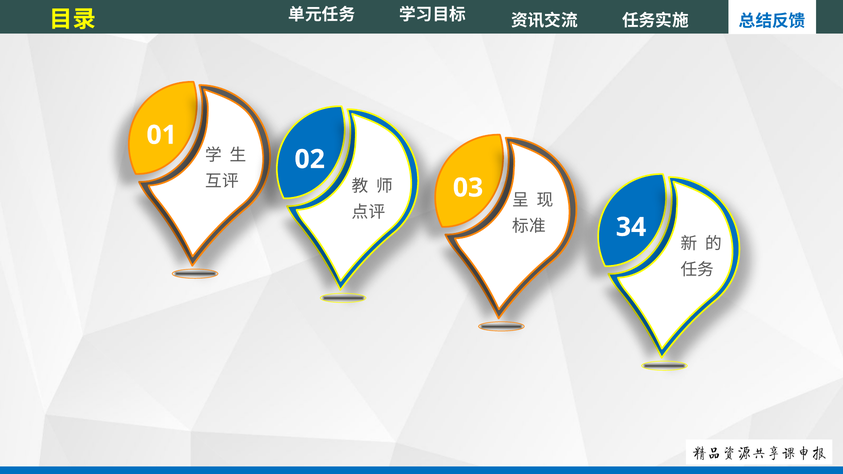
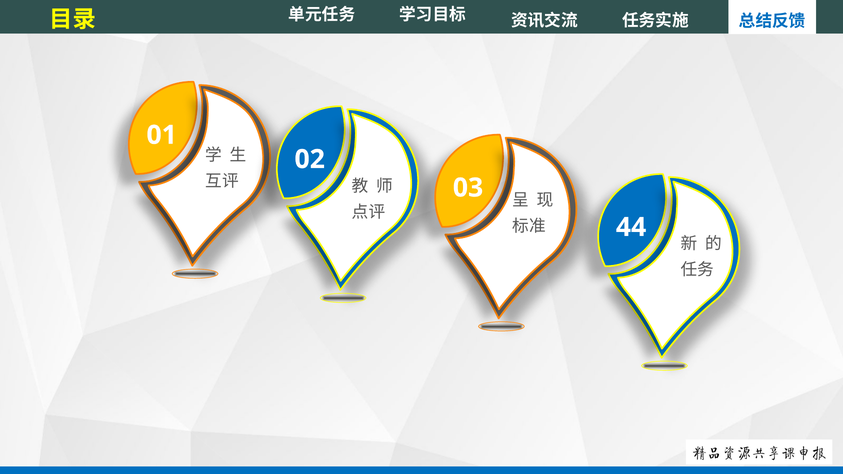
34: 34 -> 44 (631, 227)
